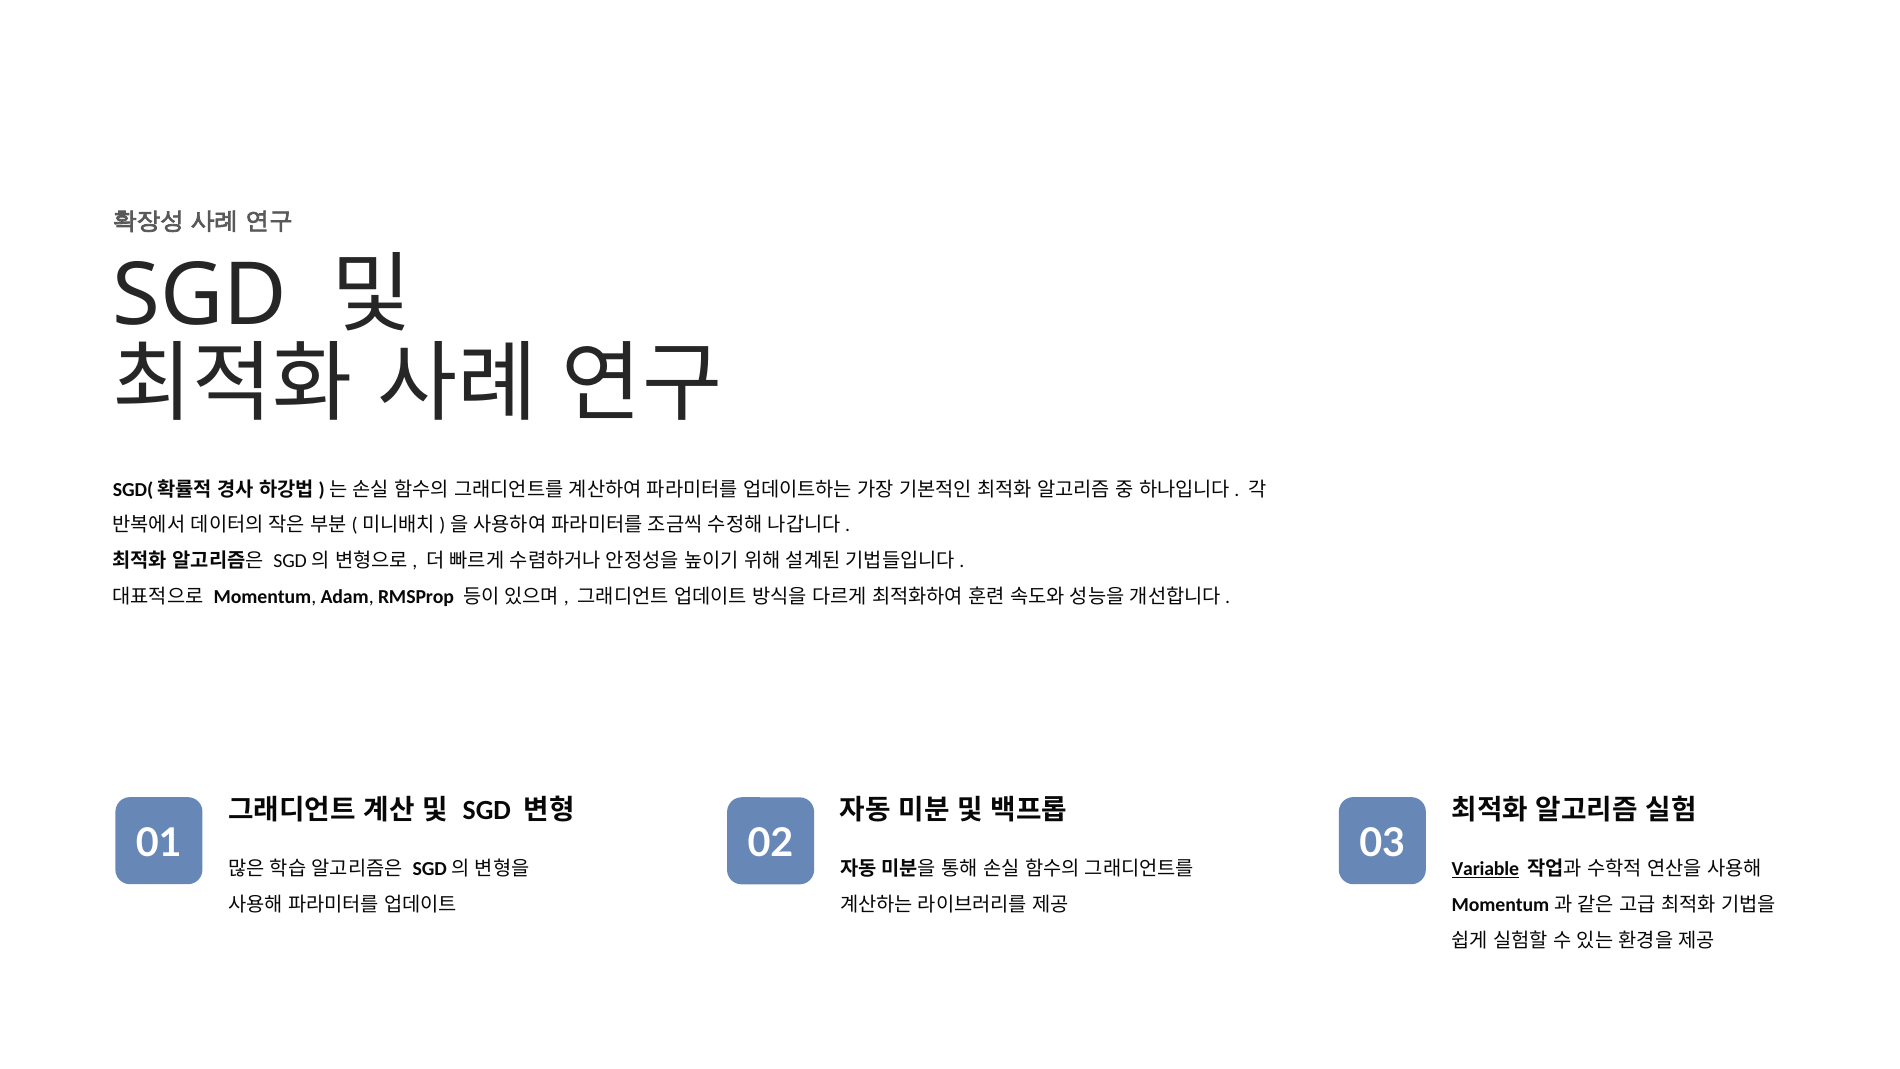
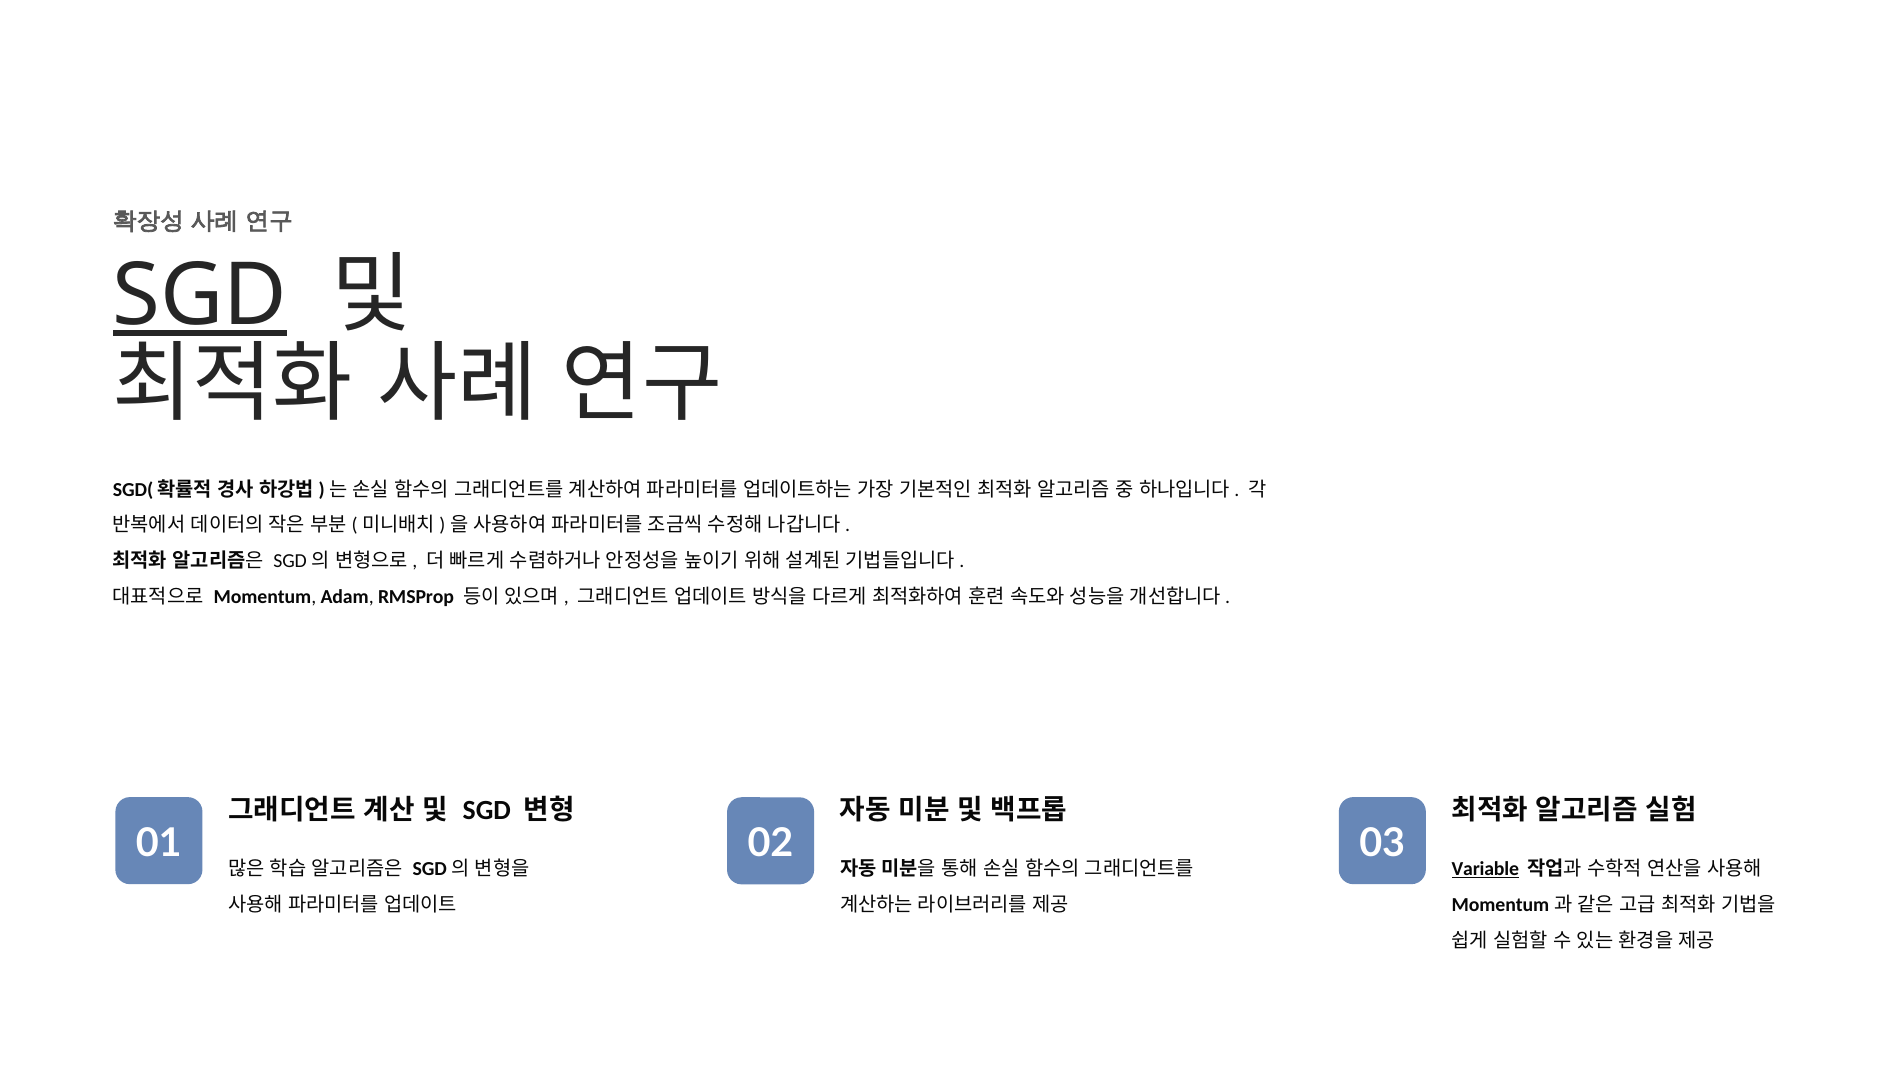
SGD underline: none -> present (200, 296)
